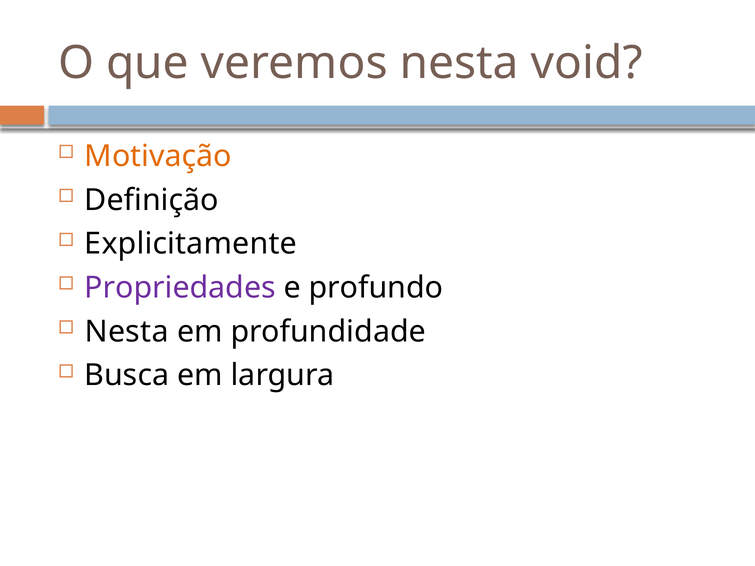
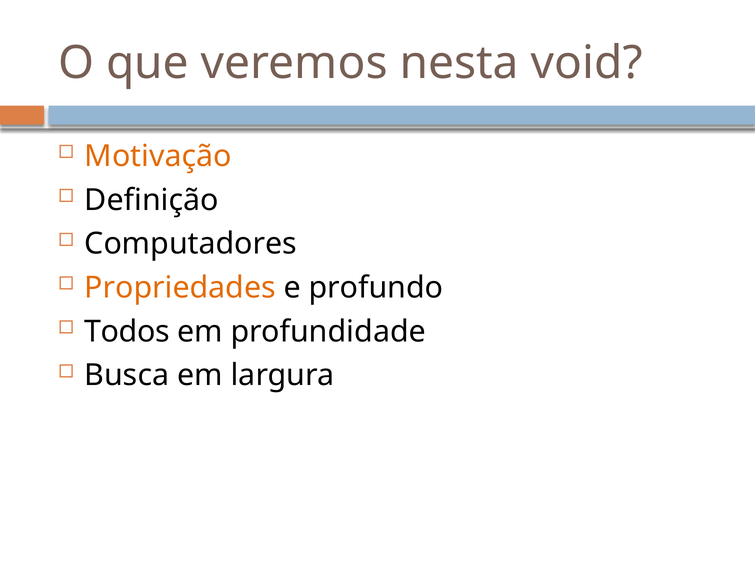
Explicitamente: Explicitamente -> Computadores (191, 244)
Propriedades colour: purple -> orange (180, 288)
Nesta: Nesta -> Todos (127, 332)
